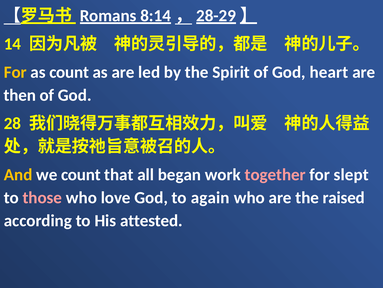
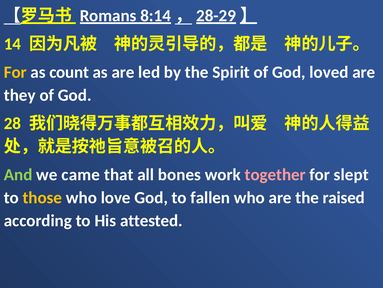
heart: heart -> loved (329, 72)
then: then -> they (20, 95)
And colour: yellow -> light green (18, 174)
we count: count -> came (81, 174)
began: began -> bones (179, 174)
those colour: pink -> yellow (42, 197)
again: again -> fallen (210, 197)
